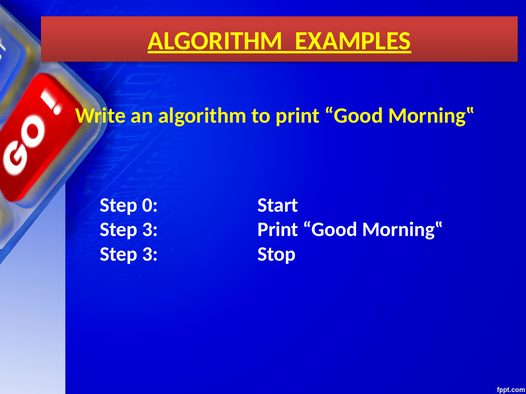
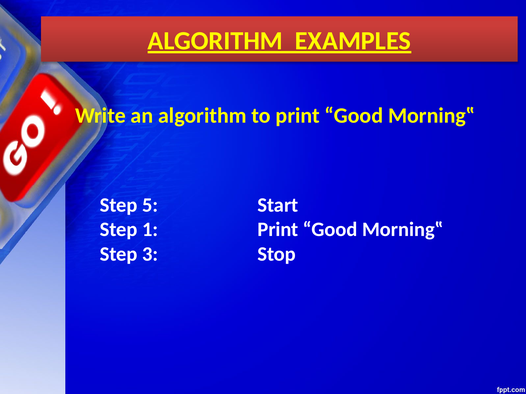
0: 0 -> 5 (150, 205)
3: 3 -> 1 (150, 230)
